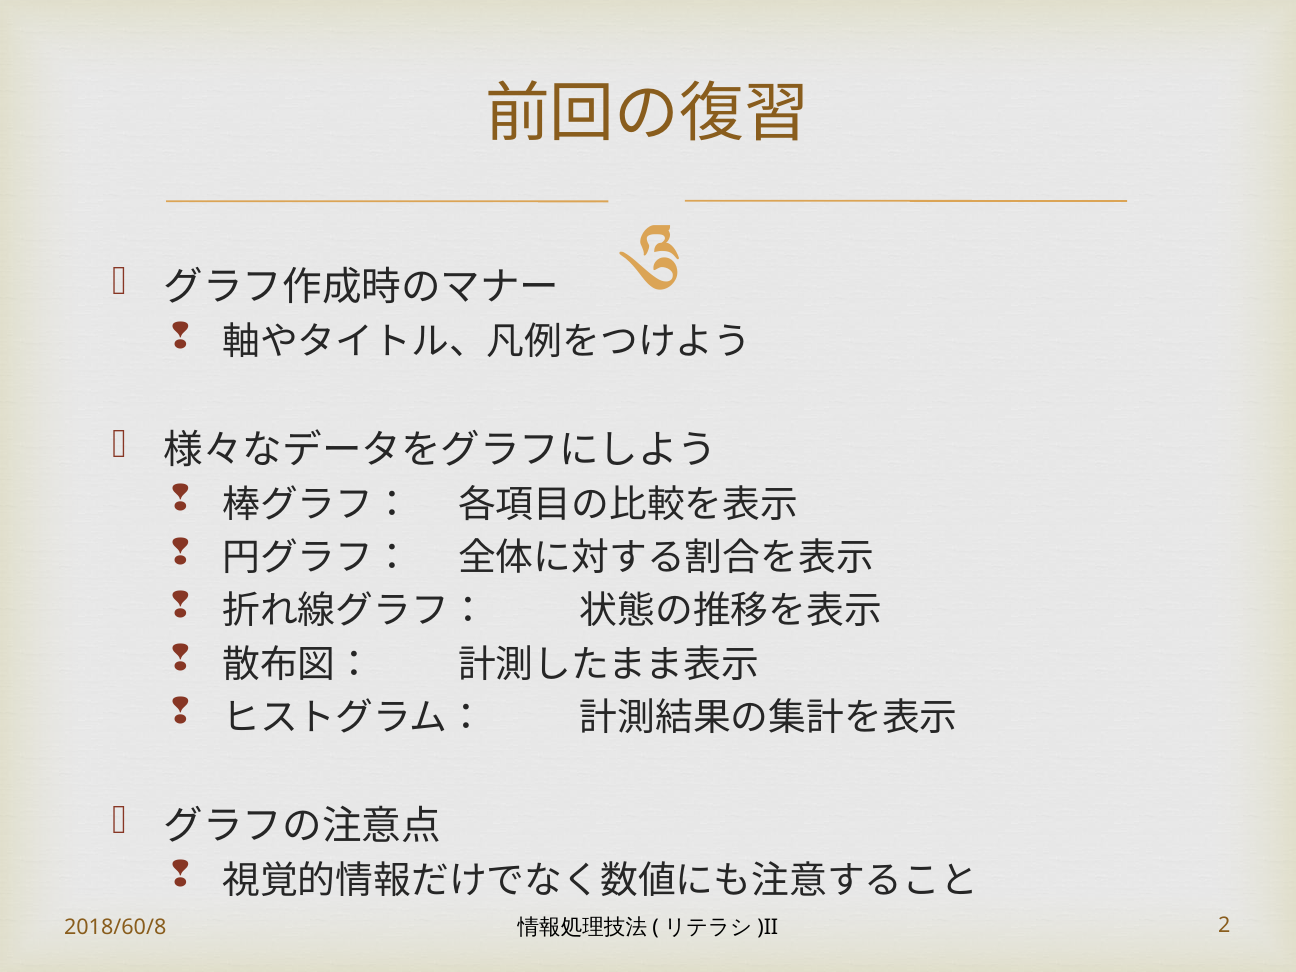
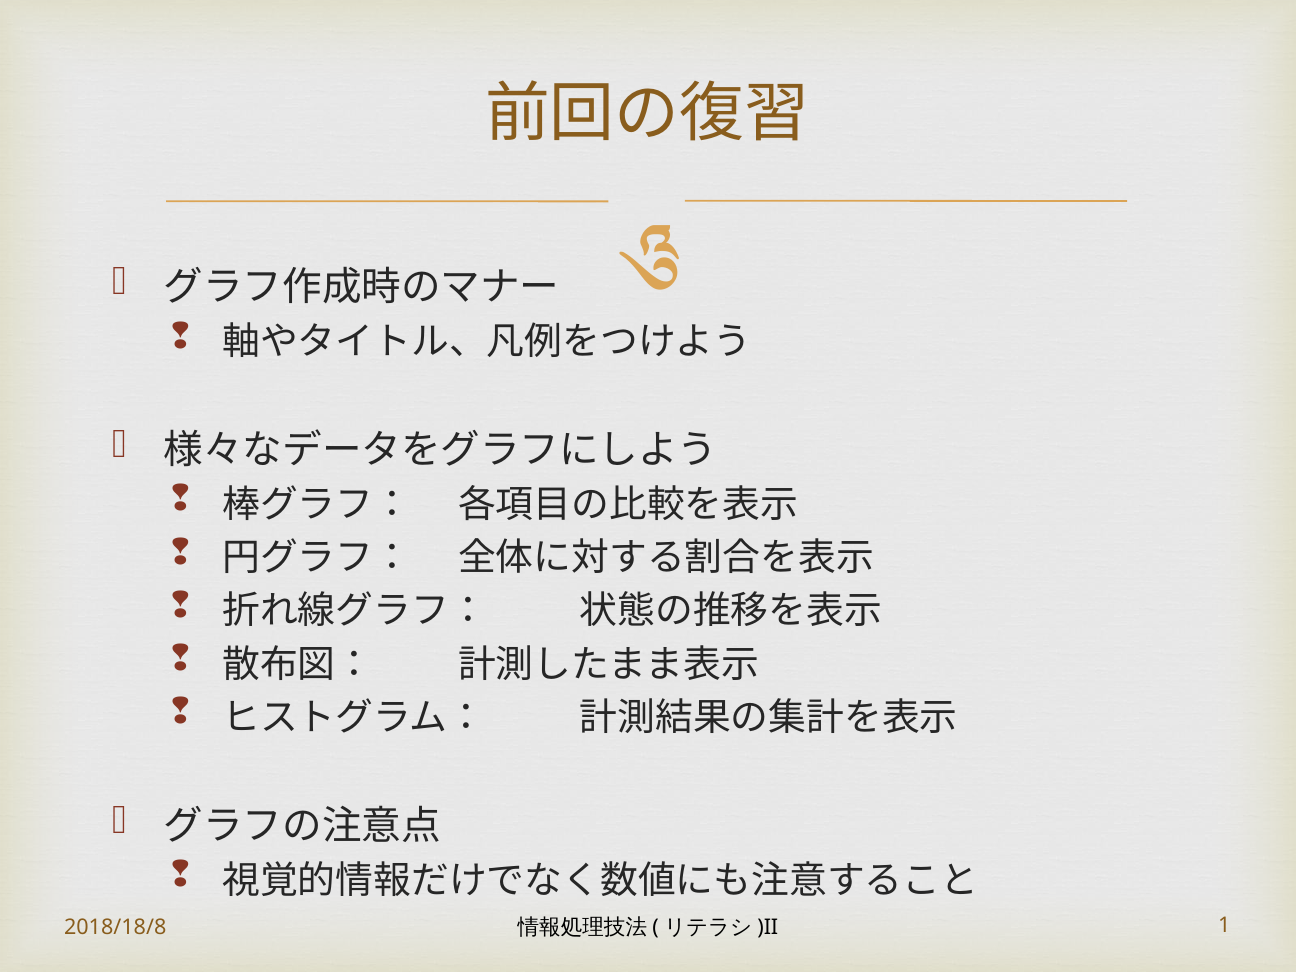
2018/60/8: 2018/60/8 -> 2018/18/8 (115, 928)
2: 2 -> 1 (1224, 926)
